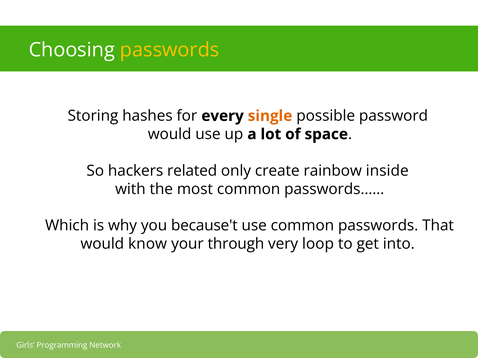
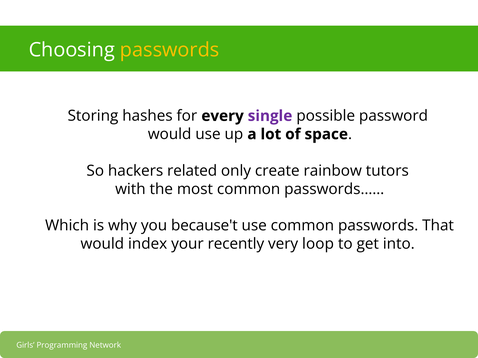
single colour: orange -> purple (270, 116)
inside: inside -> tutors (387, 171)
know: know -> index (148, 244)
through: through -> recently (236, 244)
